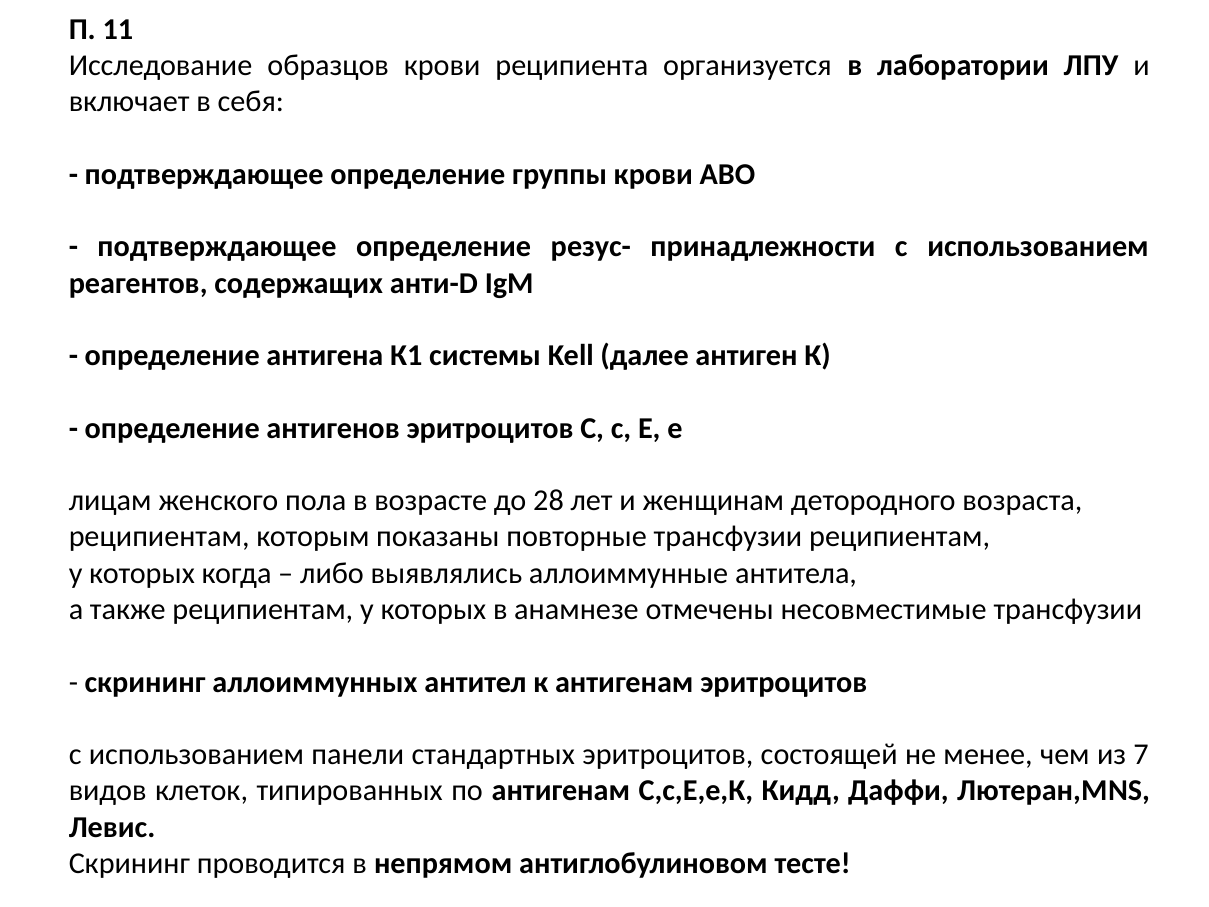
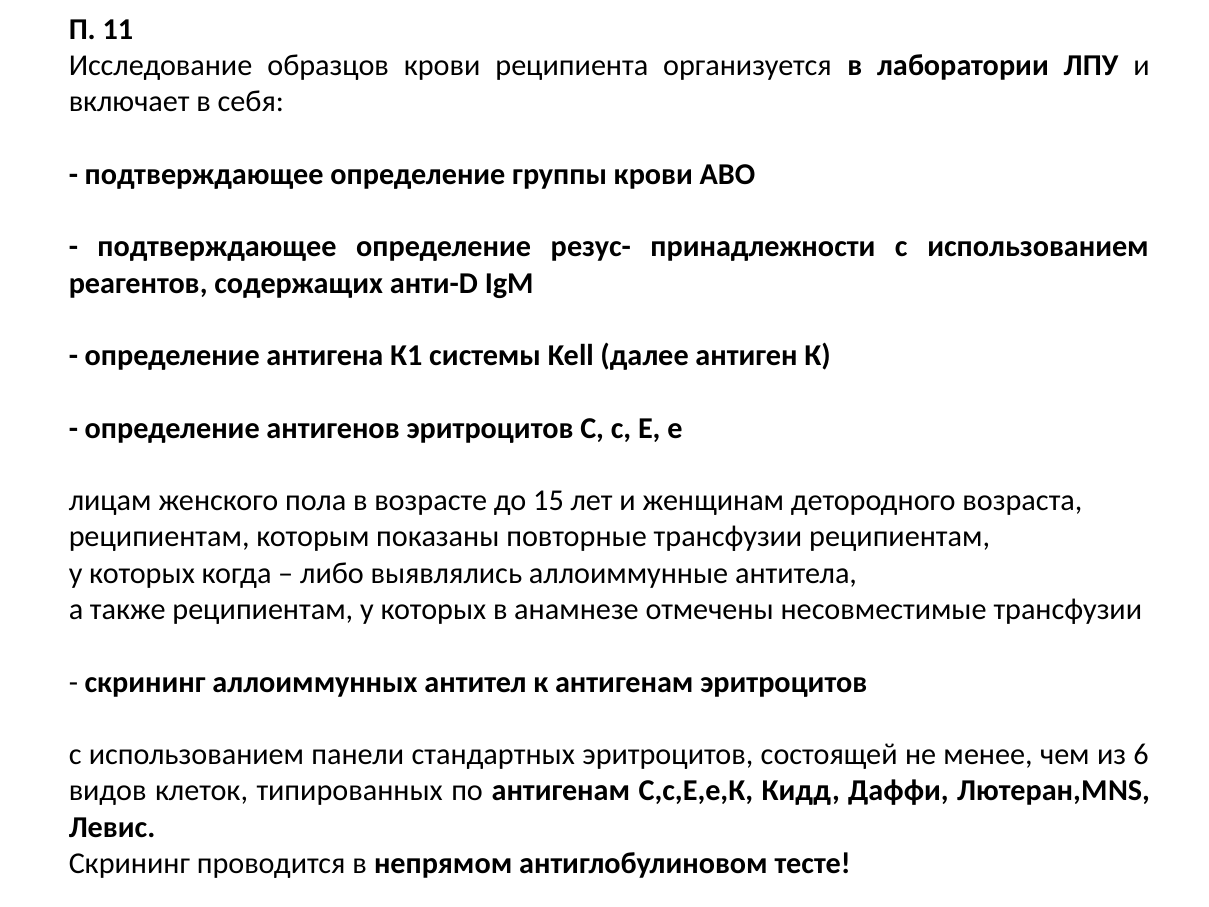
28: 28 -> 15 (549, 501)
7: 7 -> 6 (1141, 754)
